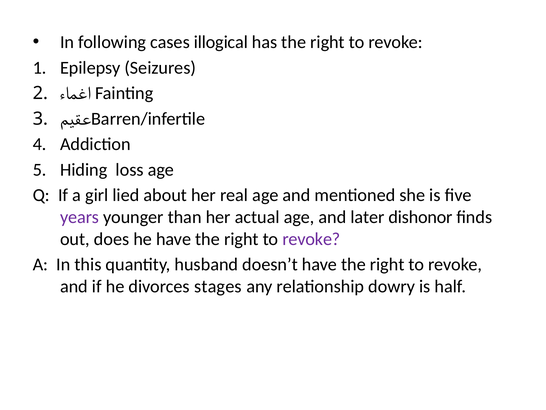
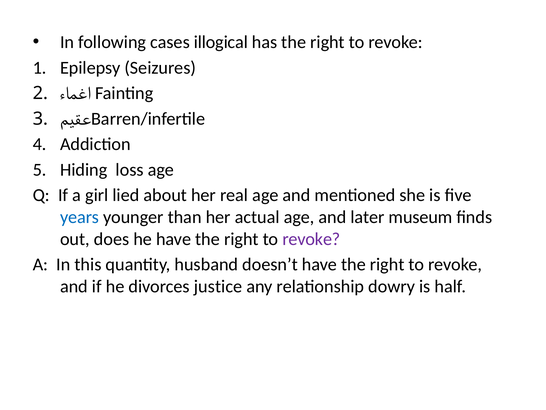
years colour: purple -> blue (80, 217)
dishonor: dishonor -> museum (421, 217)
stages: stages -> justice (218, 286)
